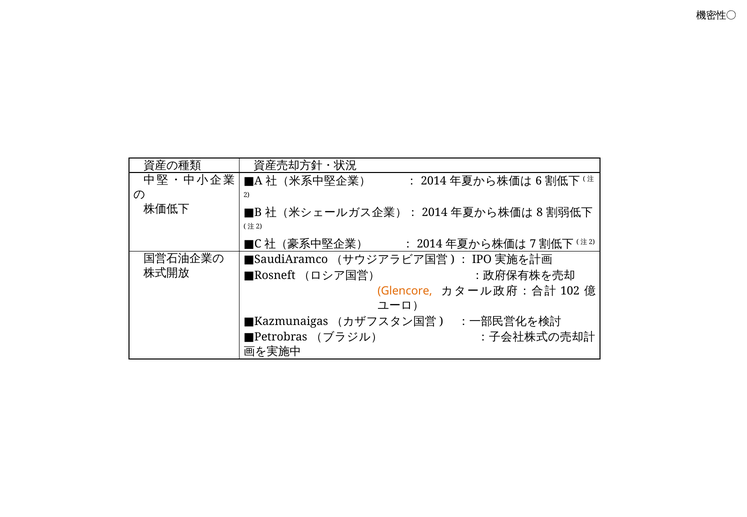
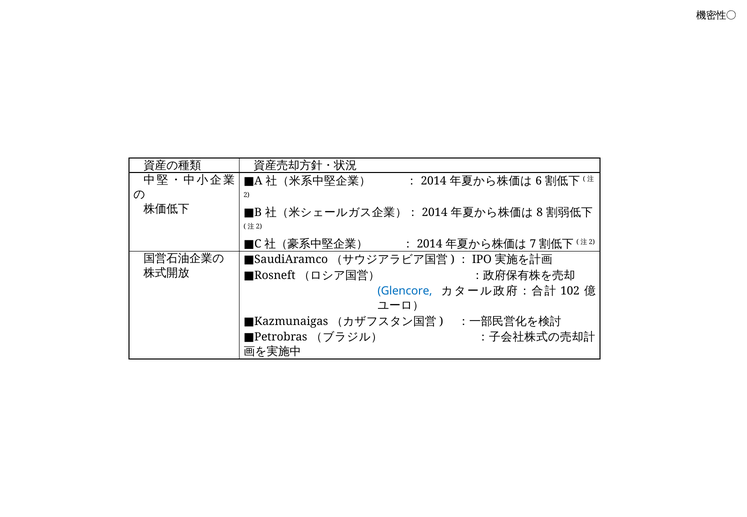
Glencore colour: orange -> blue (405, 291)
